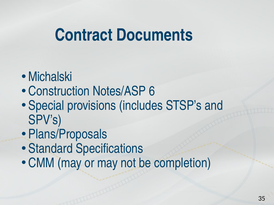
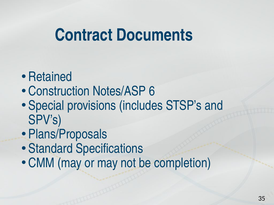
Michalski: Michalski -> Retained (50, 77)
